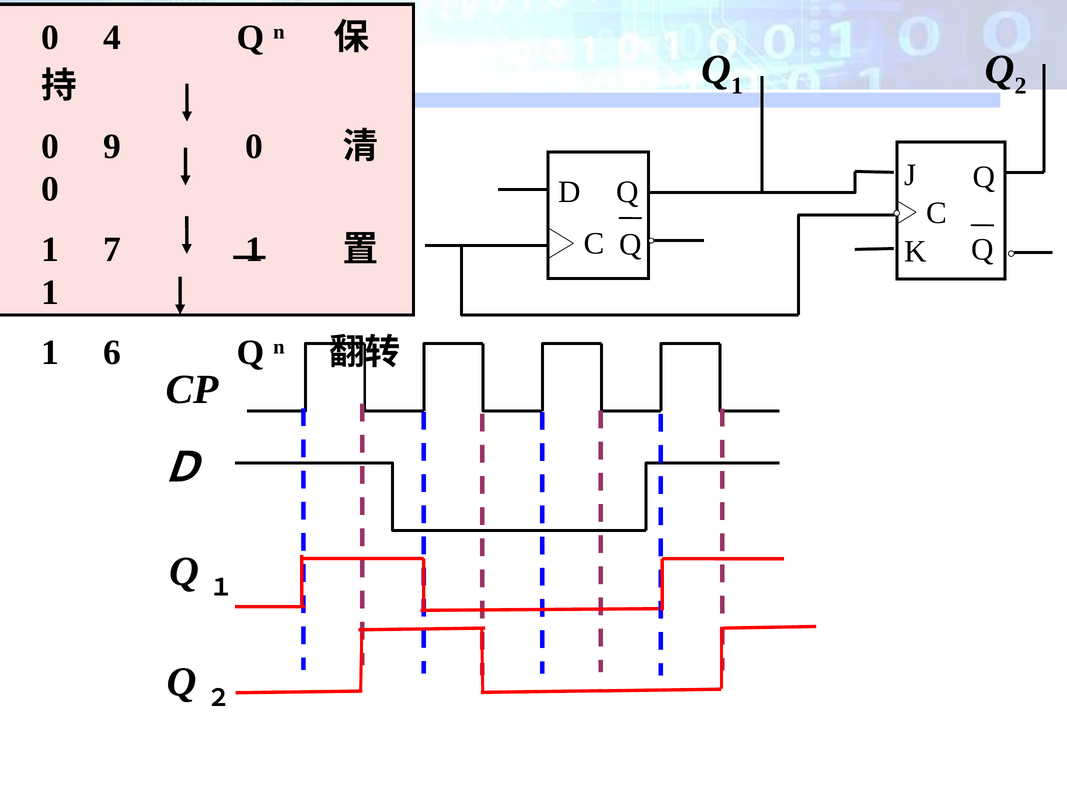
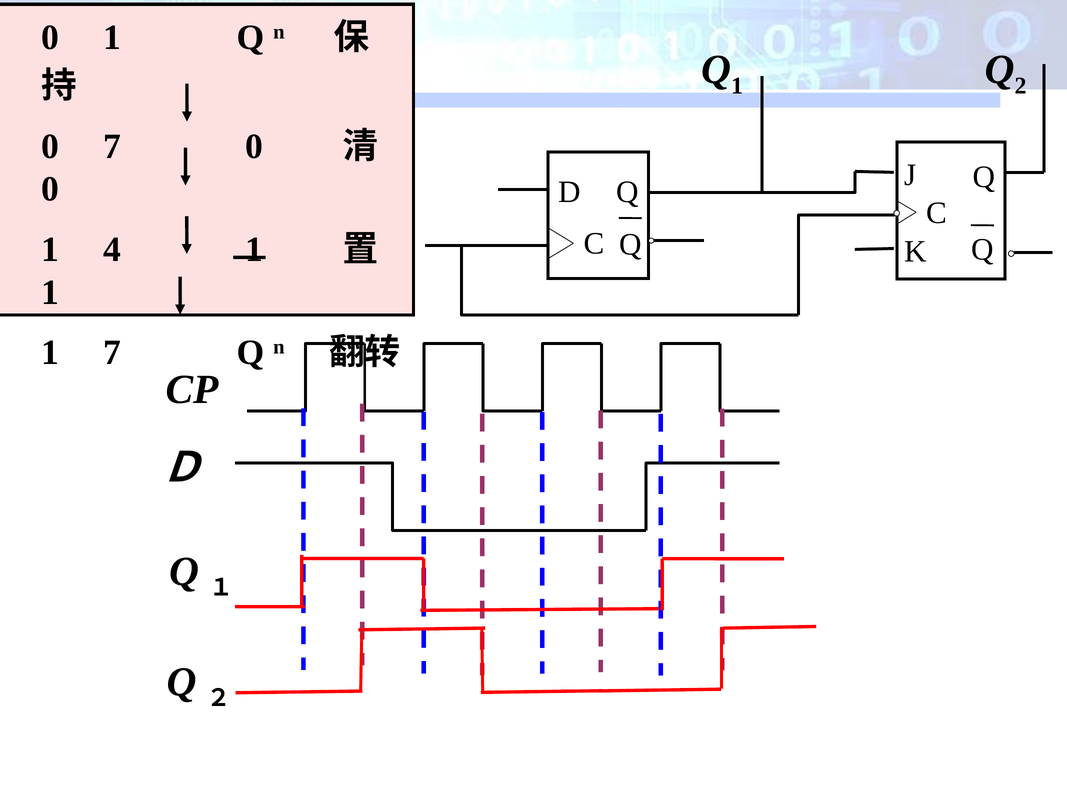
4: 4 -> 1 (112, 38)
0 9: 9 -> 7 (112, 147)
7: 7 -> 4 (112, 250)
1 6: 6 -> 7 (112, 353)
